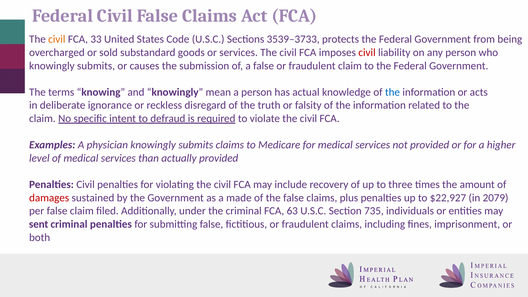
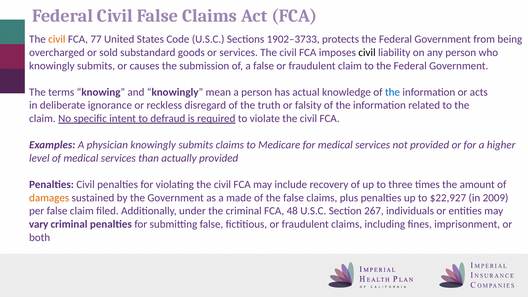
33: 33 -> 77 (96, 39)
3539–3733: 3539–3733 -> 1902–3733 (293, 39)
civil colour: red -> black (367, 53)
damages colour: red -> orange (49, 198)
2079: 2079 -> 2009 (496, 198)
63: 63 -> 48 (292, 211)
735: 735 -> 267 (374, 211)
sent: sent -> vary (39, 224)
